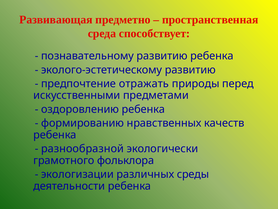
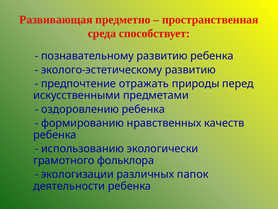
разнообразной: разнообразной -> использованию (83, 148)
среды: среды -> папок (193, 174)
